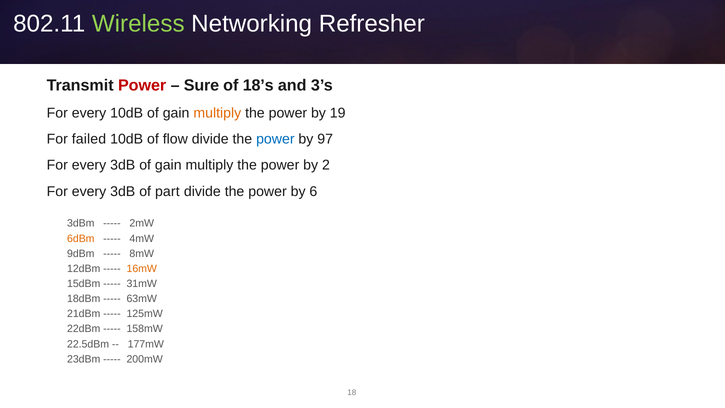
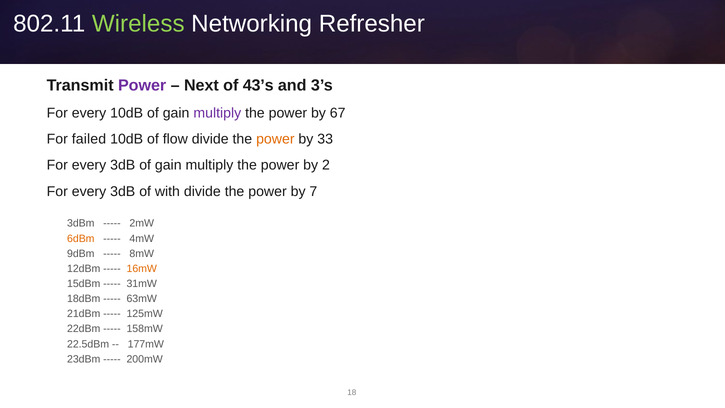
Power colour: red -> purple (142, 86)
Sure: Sure -> Next (201, 86)
18’s: 18’s -> 43’s (258, 86)
multiply colour: orange -> purple (217, 113)
19: 19 -> 67 (338, 113)
power colour: blue -> orange (275, 139)
97: 97 -> 33 (325, 139)
part: part -> with (167, 191)
6: 6 -> 7 (313, 191)
